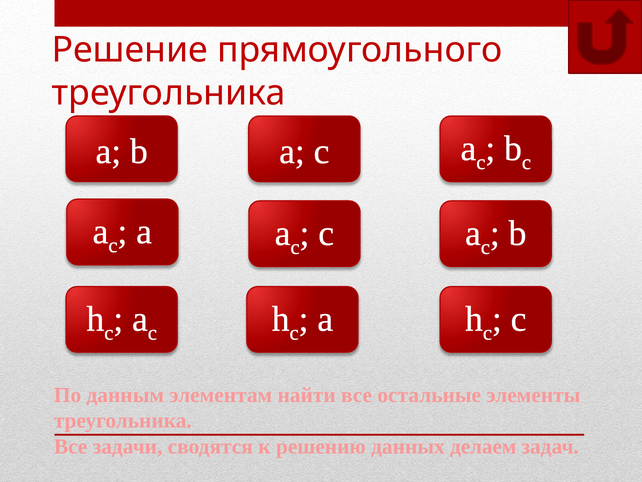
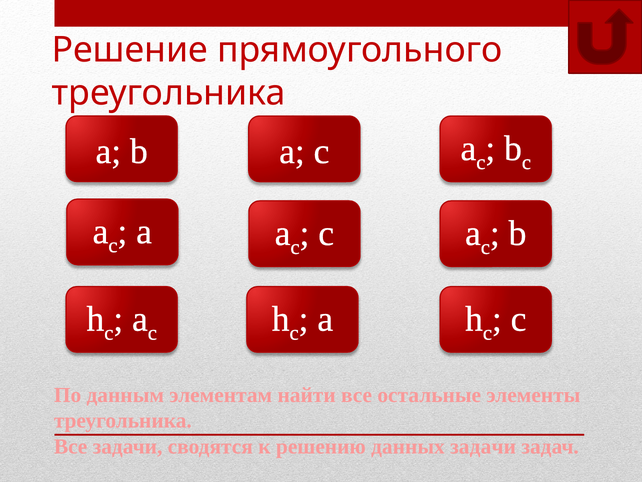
данных делаем: делаем -> задачи (483, 446)
